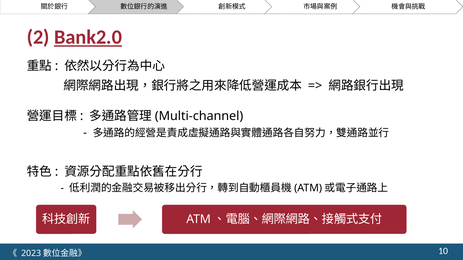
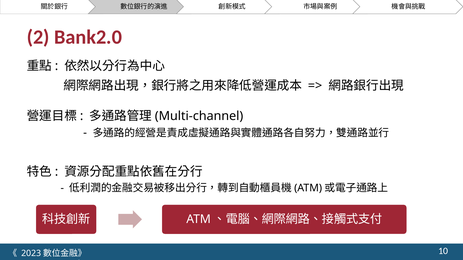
Bank2.0 underline: present -> none (88, 37)
